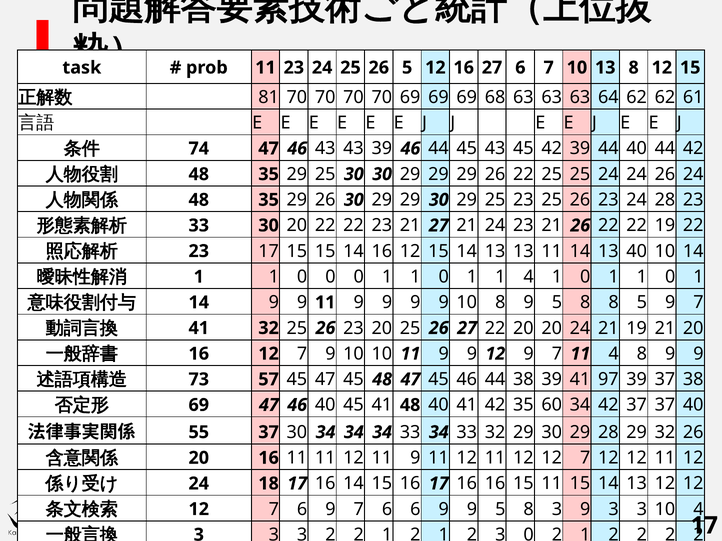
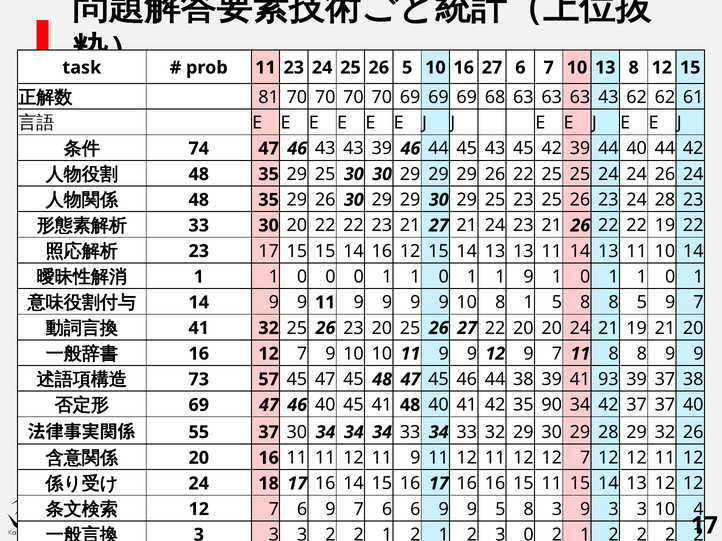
5 12: 12 -> 10 (435, 68)
63 64: 64 -> 43 (608, 97)
14 13 40: 40 -> 11 (637, 251)
1 4: 4 -> 9 (529, 277)
10 8 9: 9 -> 1 (529, 303)
4: 4 -> 8 (614, 354)
97: 97 -> 93 (608, 380)
60: 60 -> 90 (552, 405)
